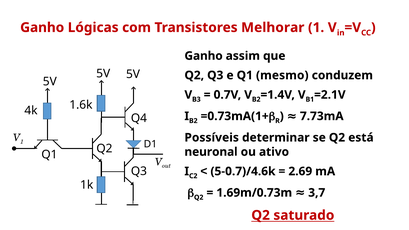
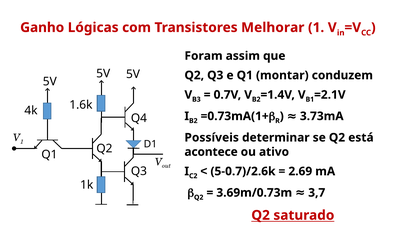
Ganho: Ganho -> Foram (204, 56)
mesmo: mesmo -> montar (282, 75)
7.73mA: 7.73mA -> 3.73mA (322, 116)
neuronal: neuronal -> acontece (211, 152)
5-0.7)/4.6k: 5-0.7)/4.6k -> 5-0.7)/2.6k (243, 171)
1.69m/0.73m: 1.69m/0.73m -> 3.69m/0.73m (254, 193)
